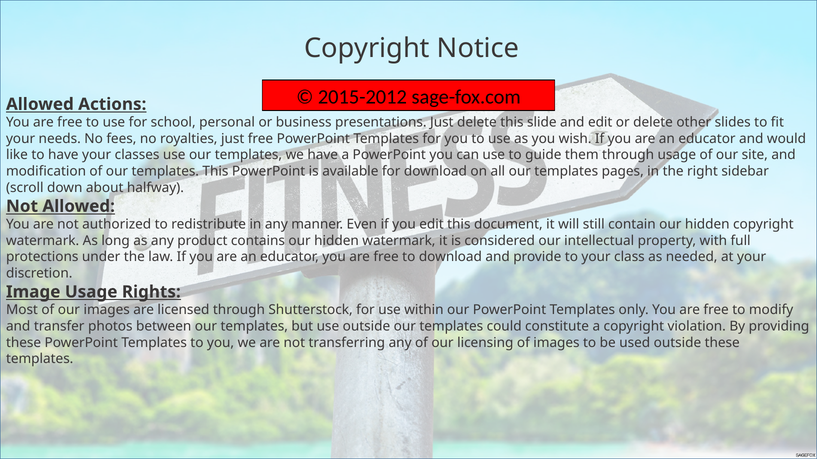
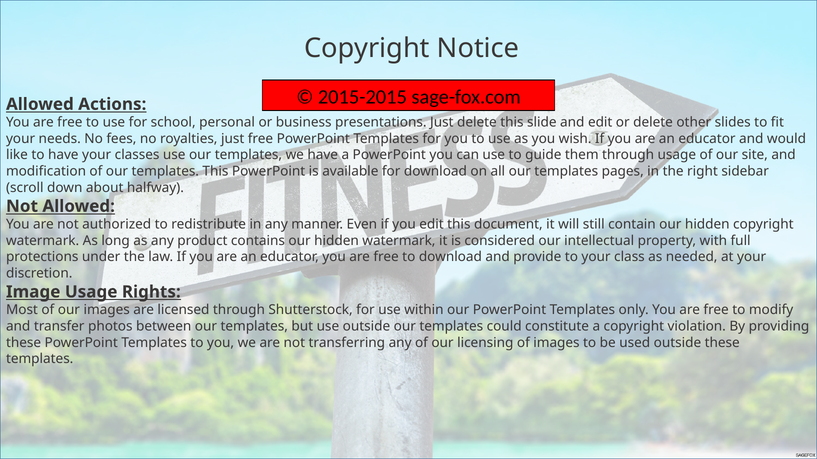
2015-2012: 2015-2012 -> 2015-2015 (362, 97)
